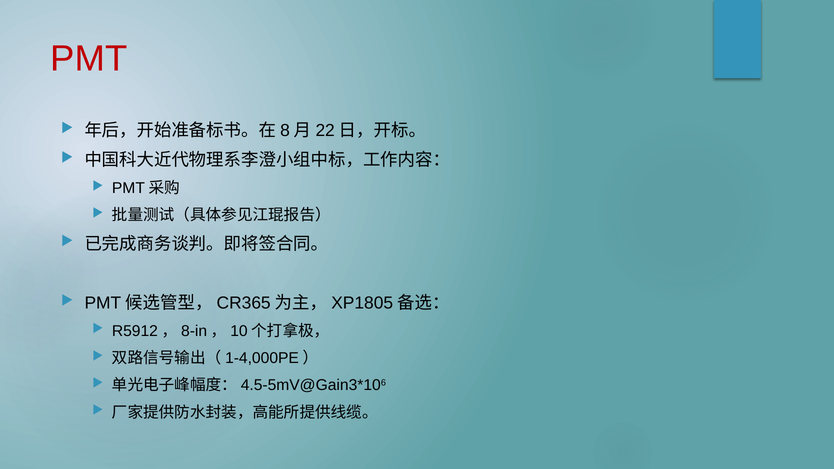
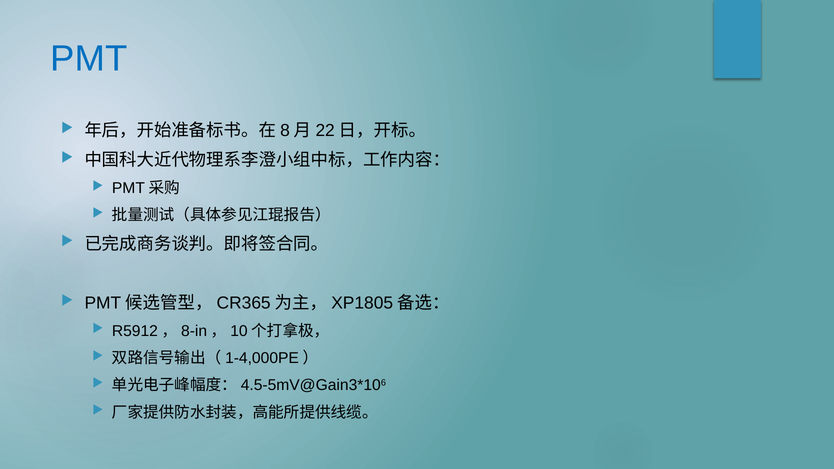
PMT colour: red -> blue (89, 59)
